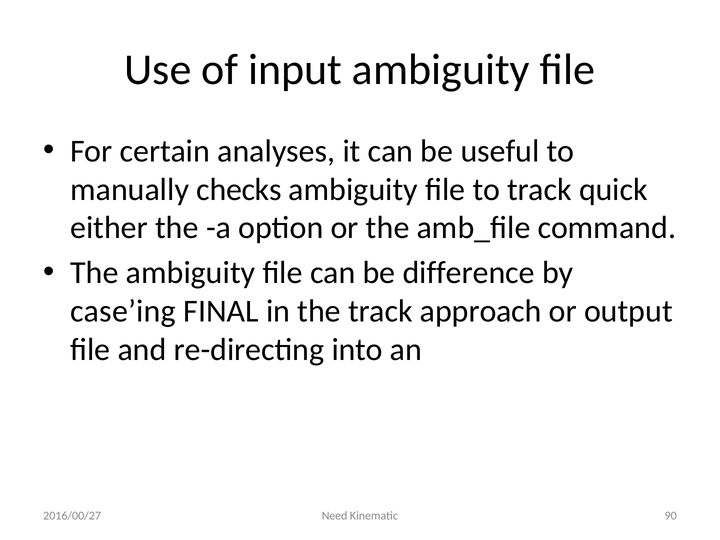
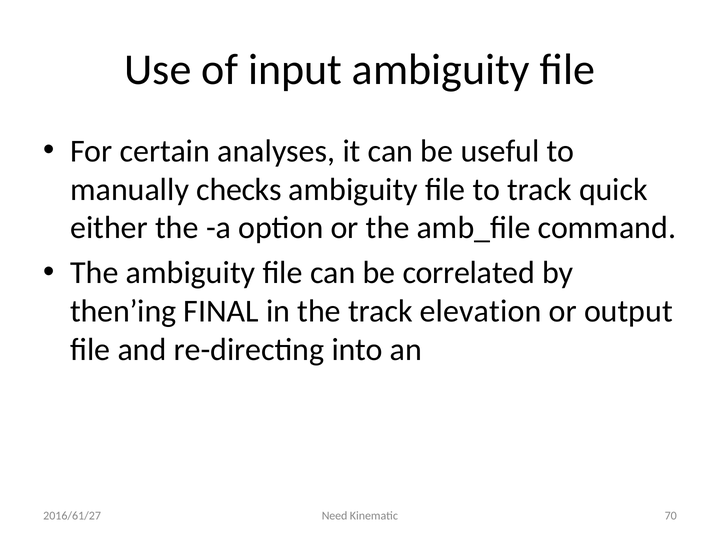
difference: difference -> correlated (469, 273)
case’ing: case’ing -> then’ing (123, 311)
approach: approach -> elevation (481, 311)
90: 90 -> 70 (671, 516)
2016/00/27: 2016/00/27 -> 2016/61/27 (72, 516)
